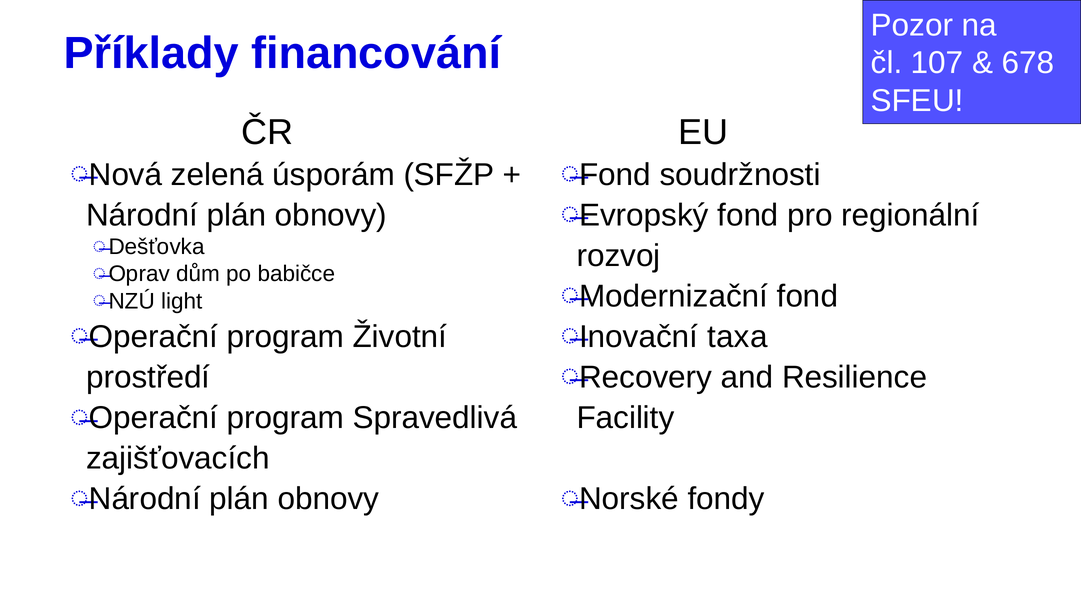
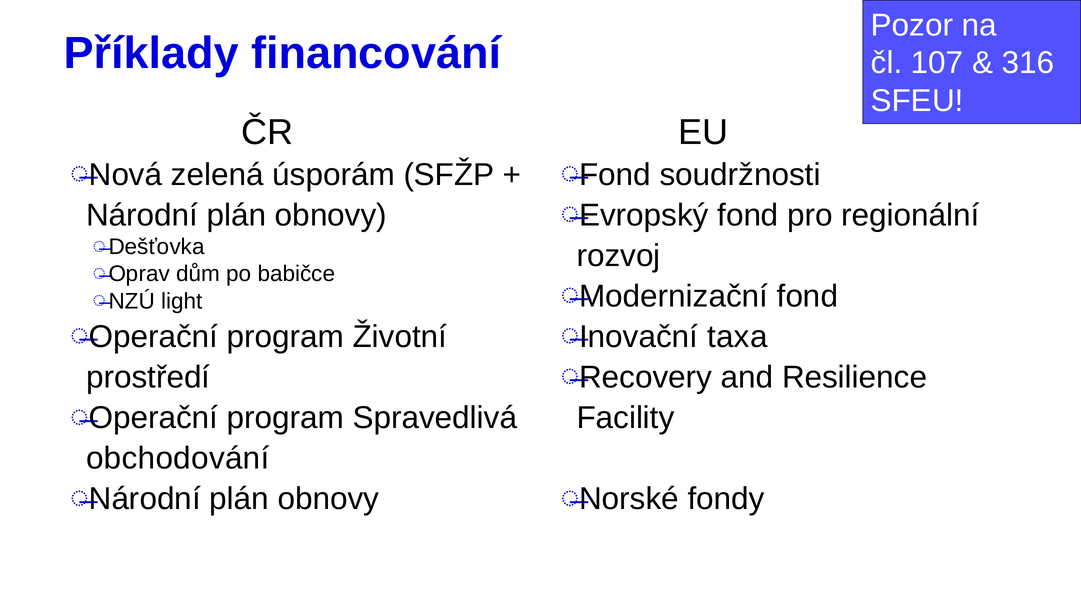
678: 678 -> 316 (1028, 63)
zajišťovacích: zajišťovacích -> obchodování (178, 458)
